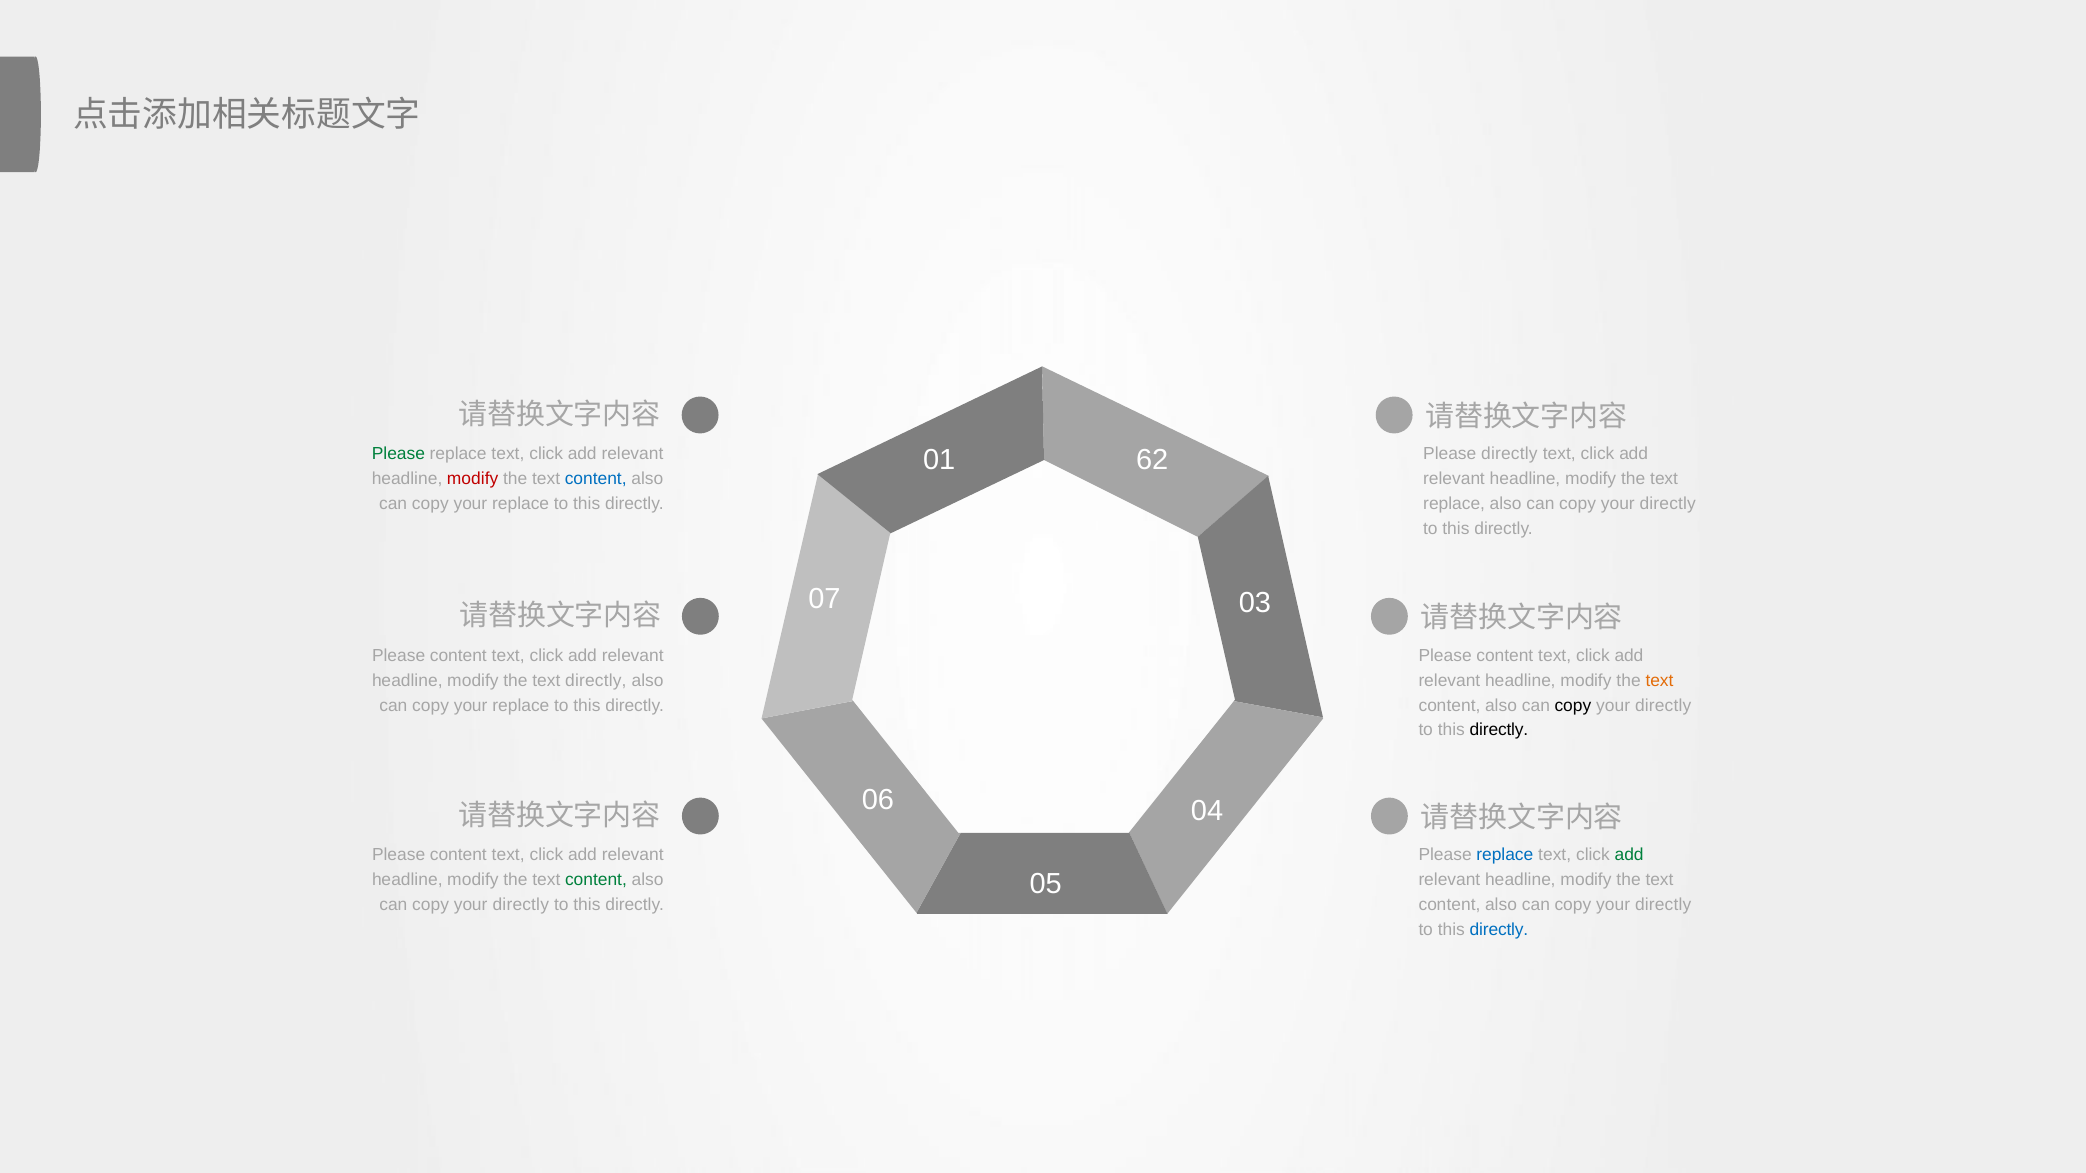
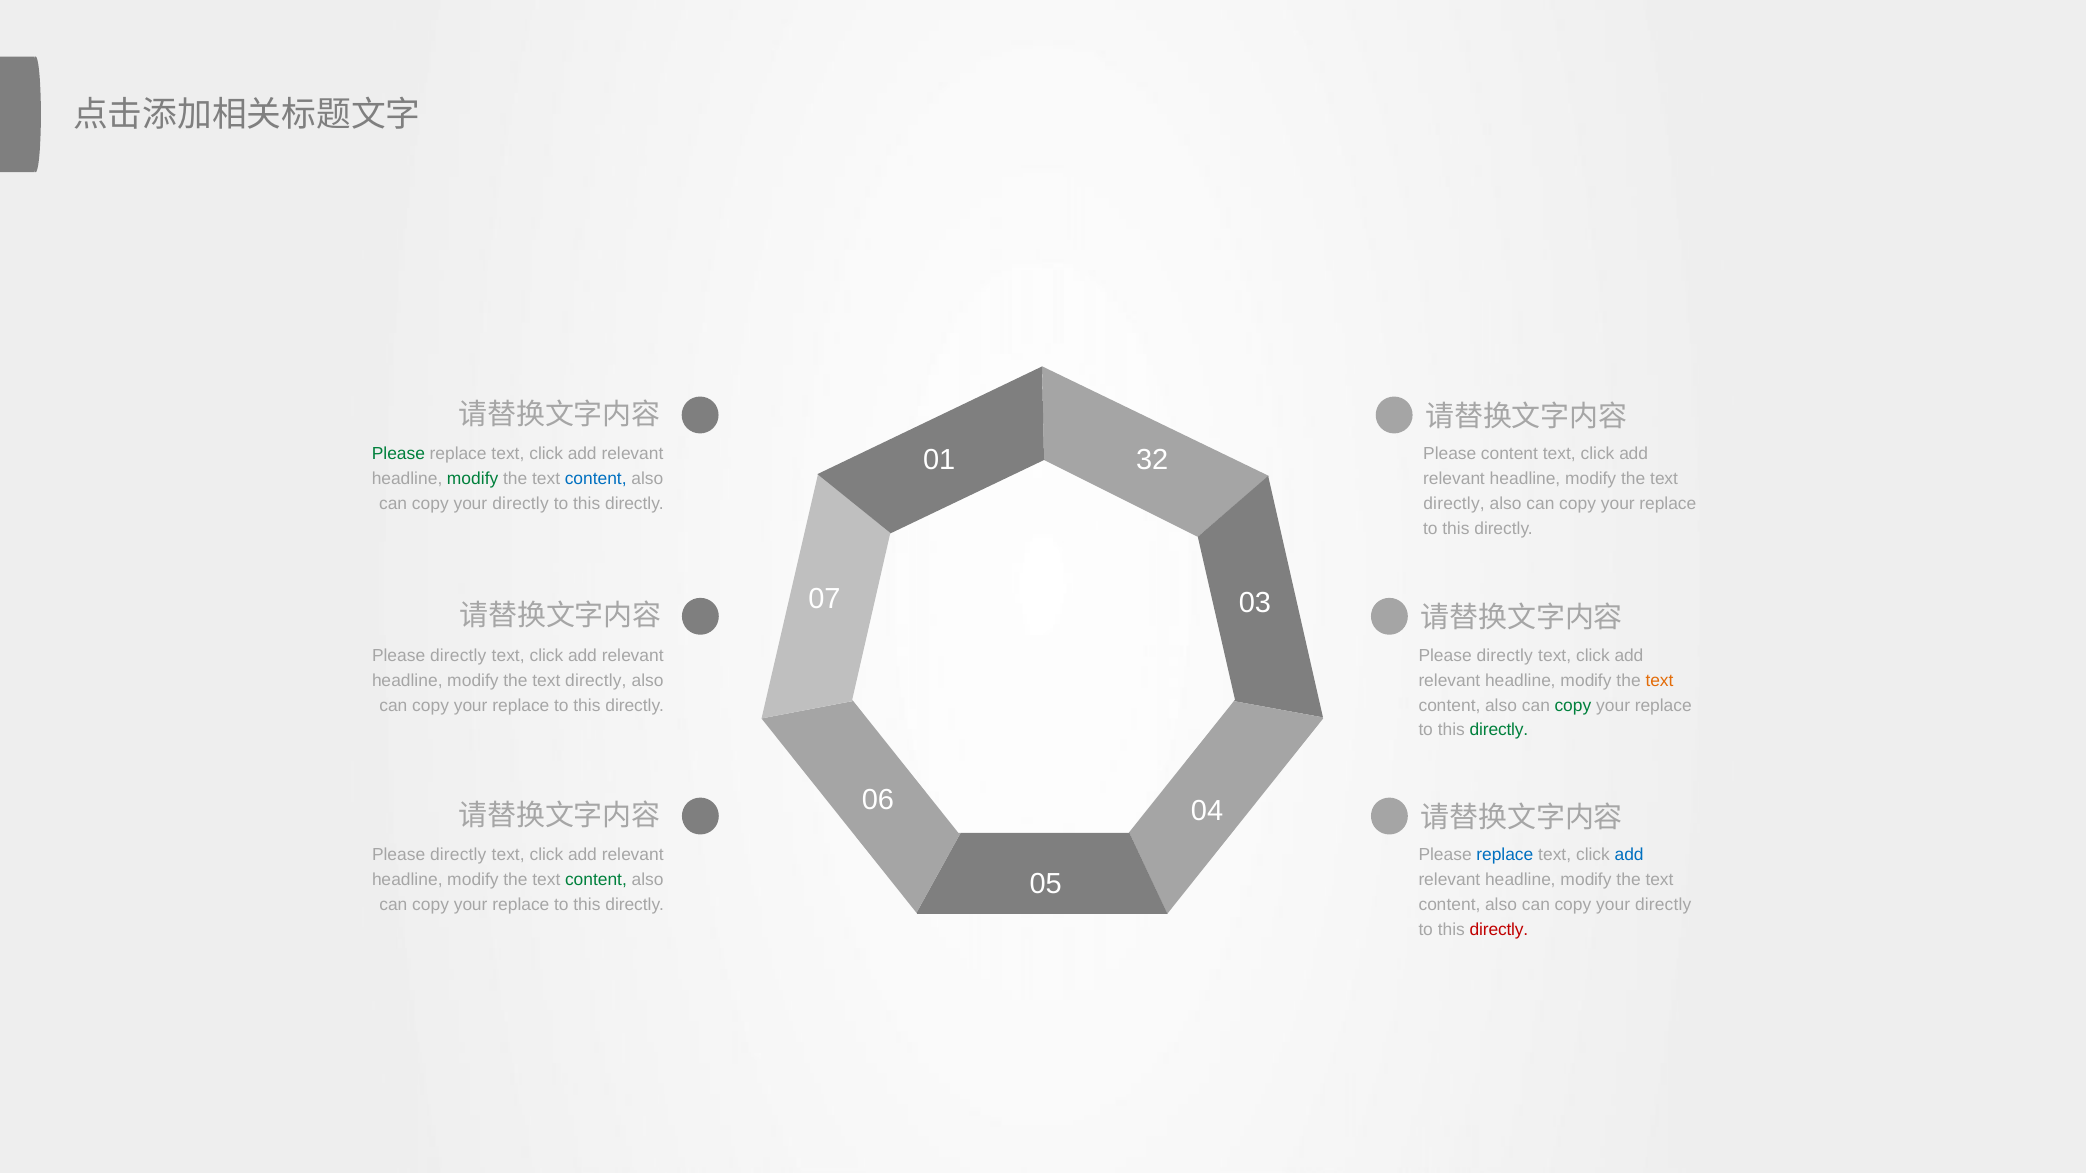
Please directly: directly -> content (1509, 454)
62: 62 -> 32 (1152, 460)
modify colour: red -> green (473, 479)
replace: replace -> directly (521, 504)
replace: replace -> directly (1454, 504)
directly: directly -> replace (1668, 504)
content: content -> directly (458, 656)
content: content -> directly (1505, 656)
copy colour: black -> green (1573, 706)
directly: directly -> replace (1663, 706)
directly colour: black -> green (1499, 731)
content: content -> directly (458, 855)
add colour: green -> blue (1629, 855)
directly: directly -> replace (521, 905)
directly colour: blue -> red (1499, 930)
